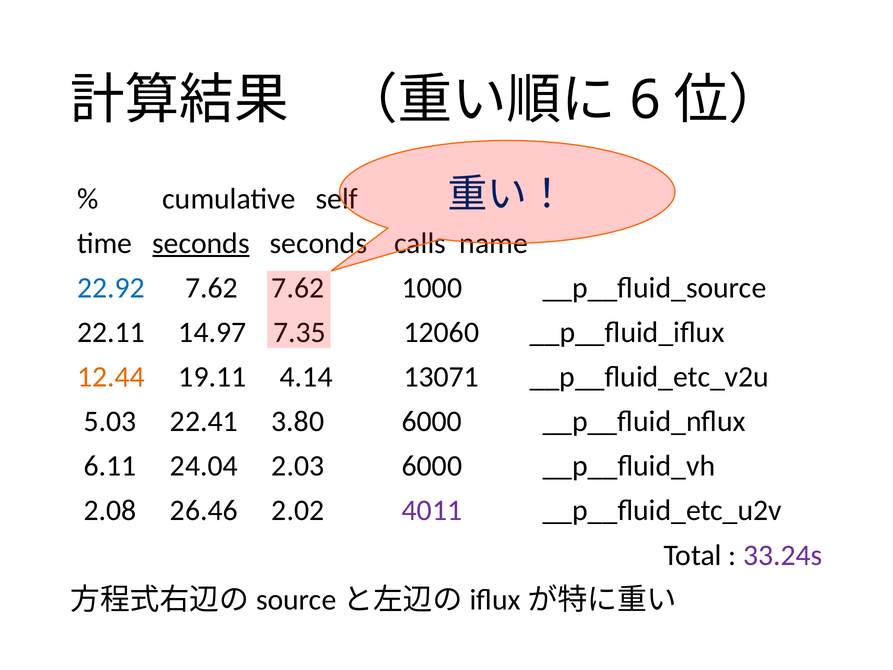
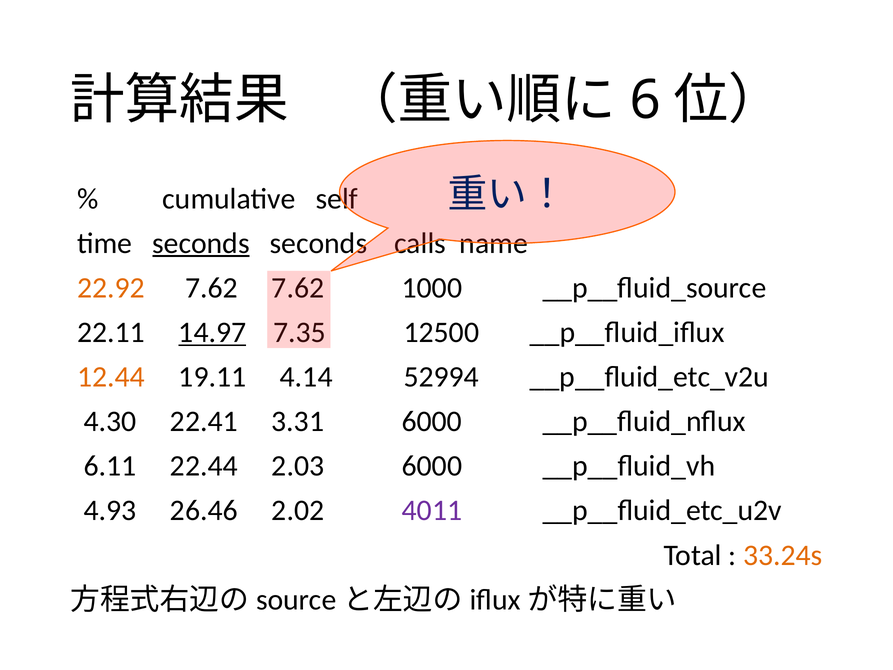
22.92 colour: blue -> orange (111, 288)
14.97 underline: none -> present (212, 332)
12060: 12060 -> 12500 (441, 332)
13071: 13071 -> 52994 (441, 377)
5.03: 5.03 -> 4.30 (110, 421)
3.80: 3.80 -> 3.31 (298, 421)
24.04: 24.04 -> 22.44 (204, 466)
2.08: 2.08 -> 4.93 (110, 510)
33.24s colour: purple -> orange (783, 555)
